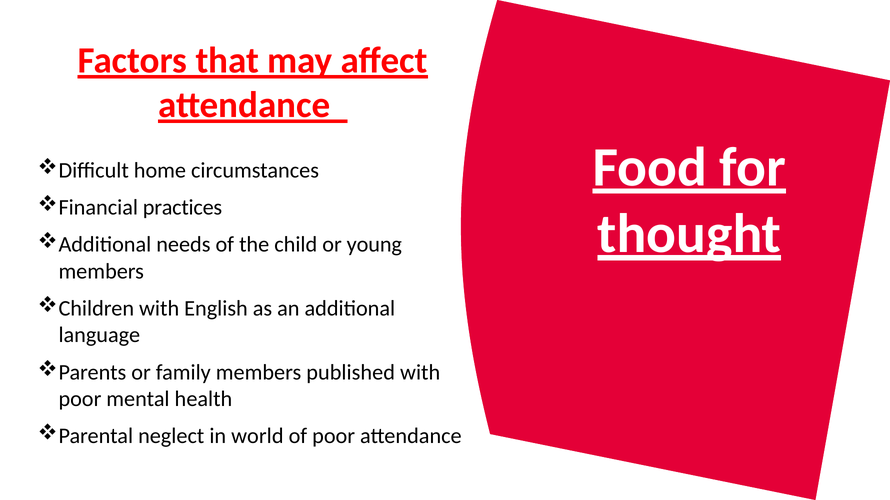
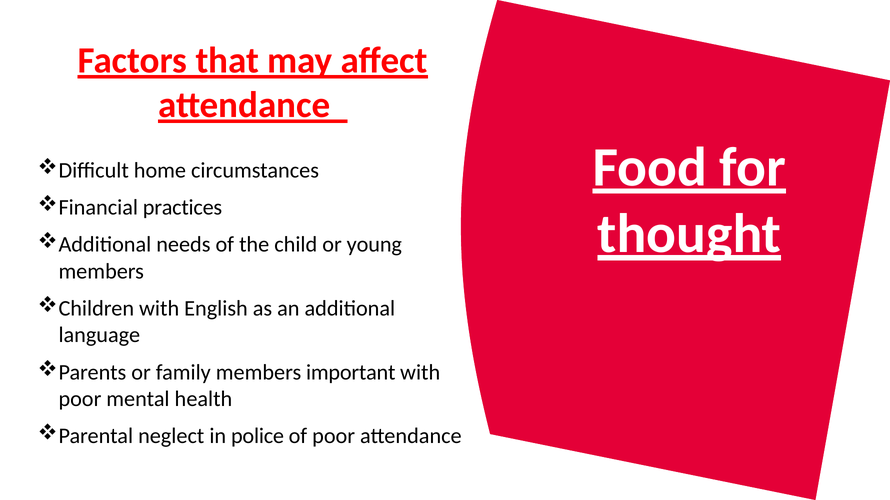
published: published -> important (351, 373)
world: world -> police (258, 437)
